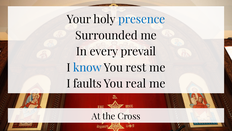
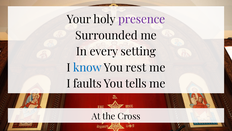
presence colour: blue -> purple (142, 19)
prevail: prevail -> setting (138, 51)
real: real -> tells (136, 83)
